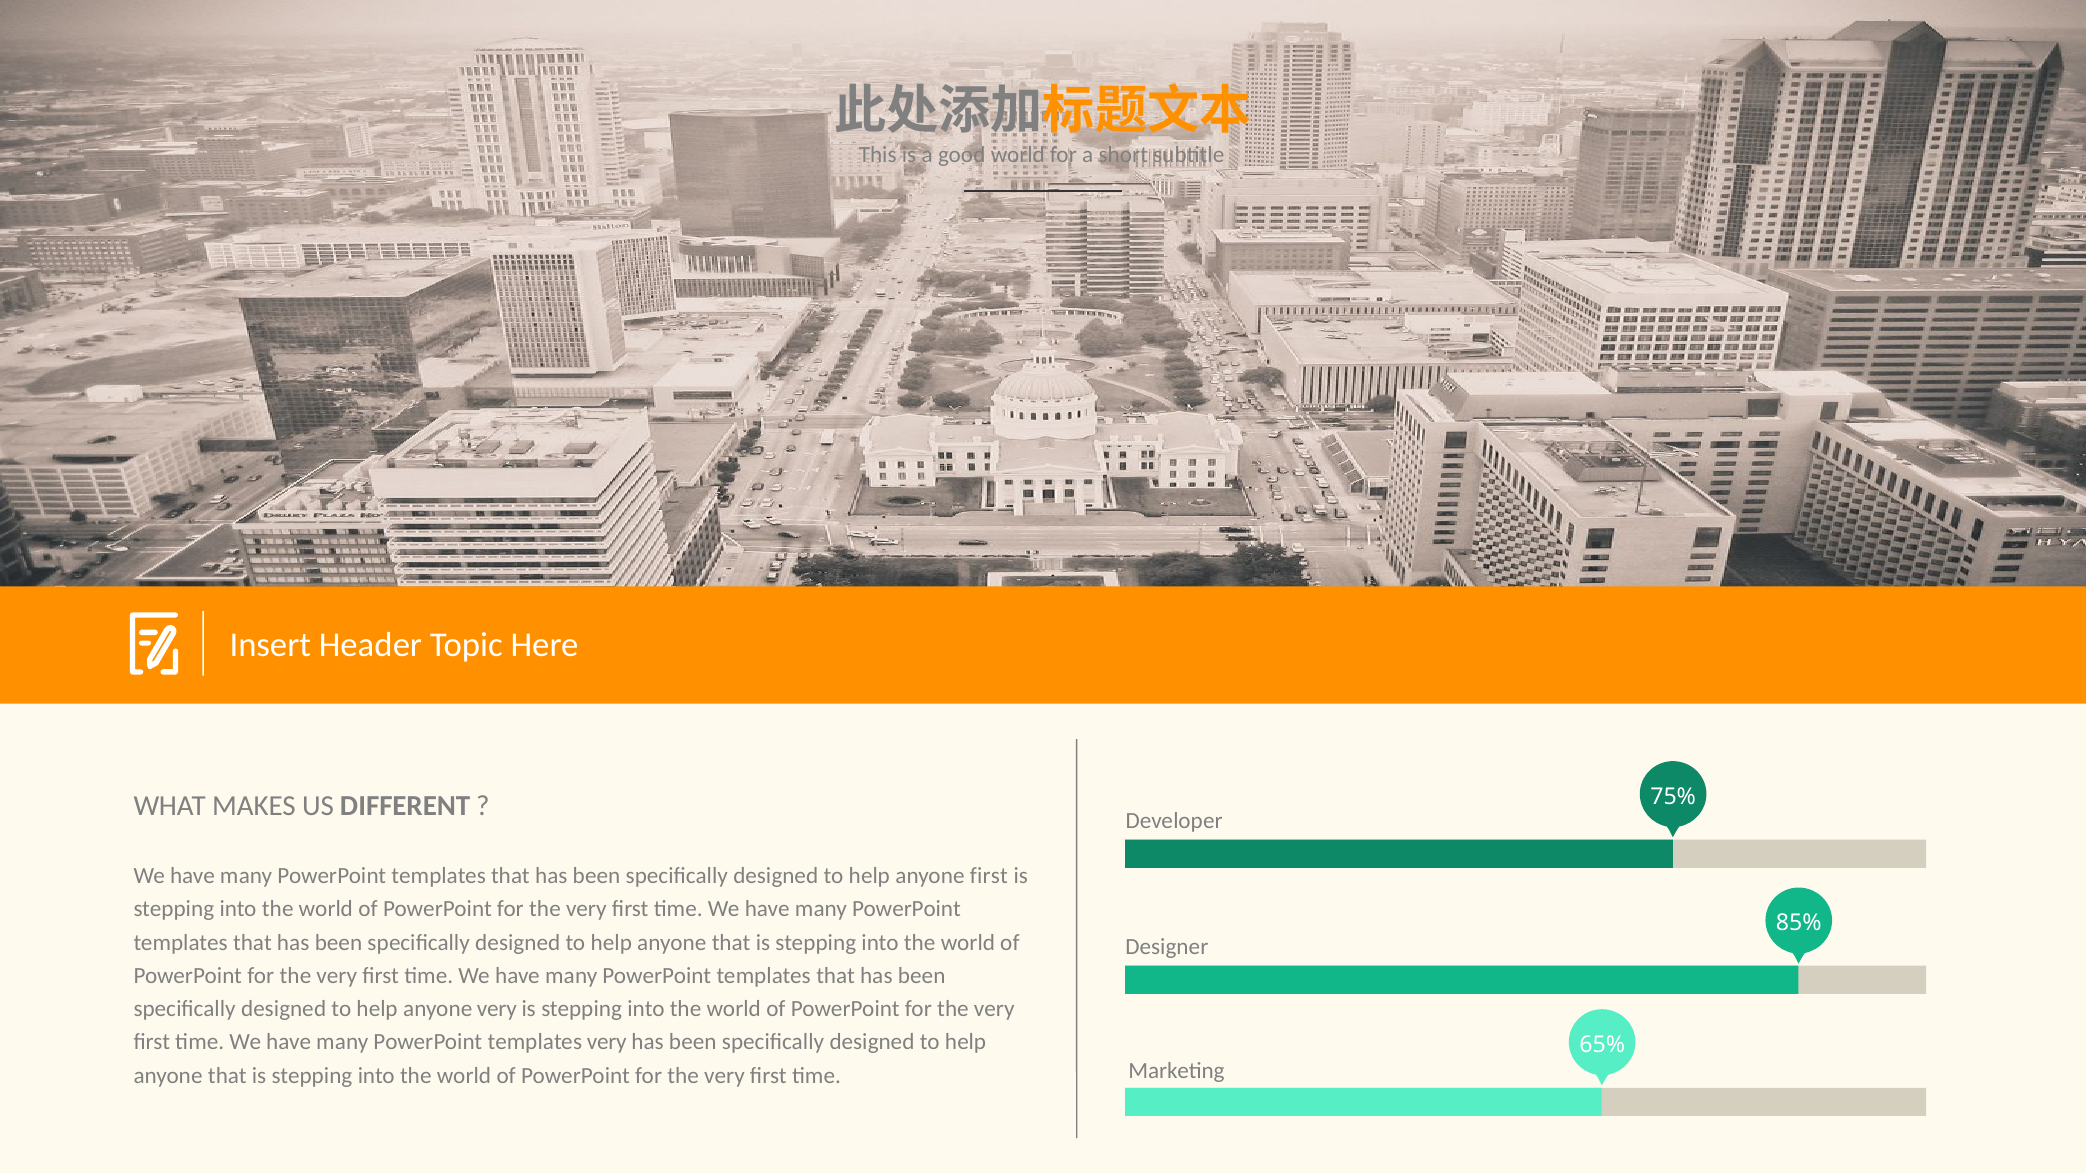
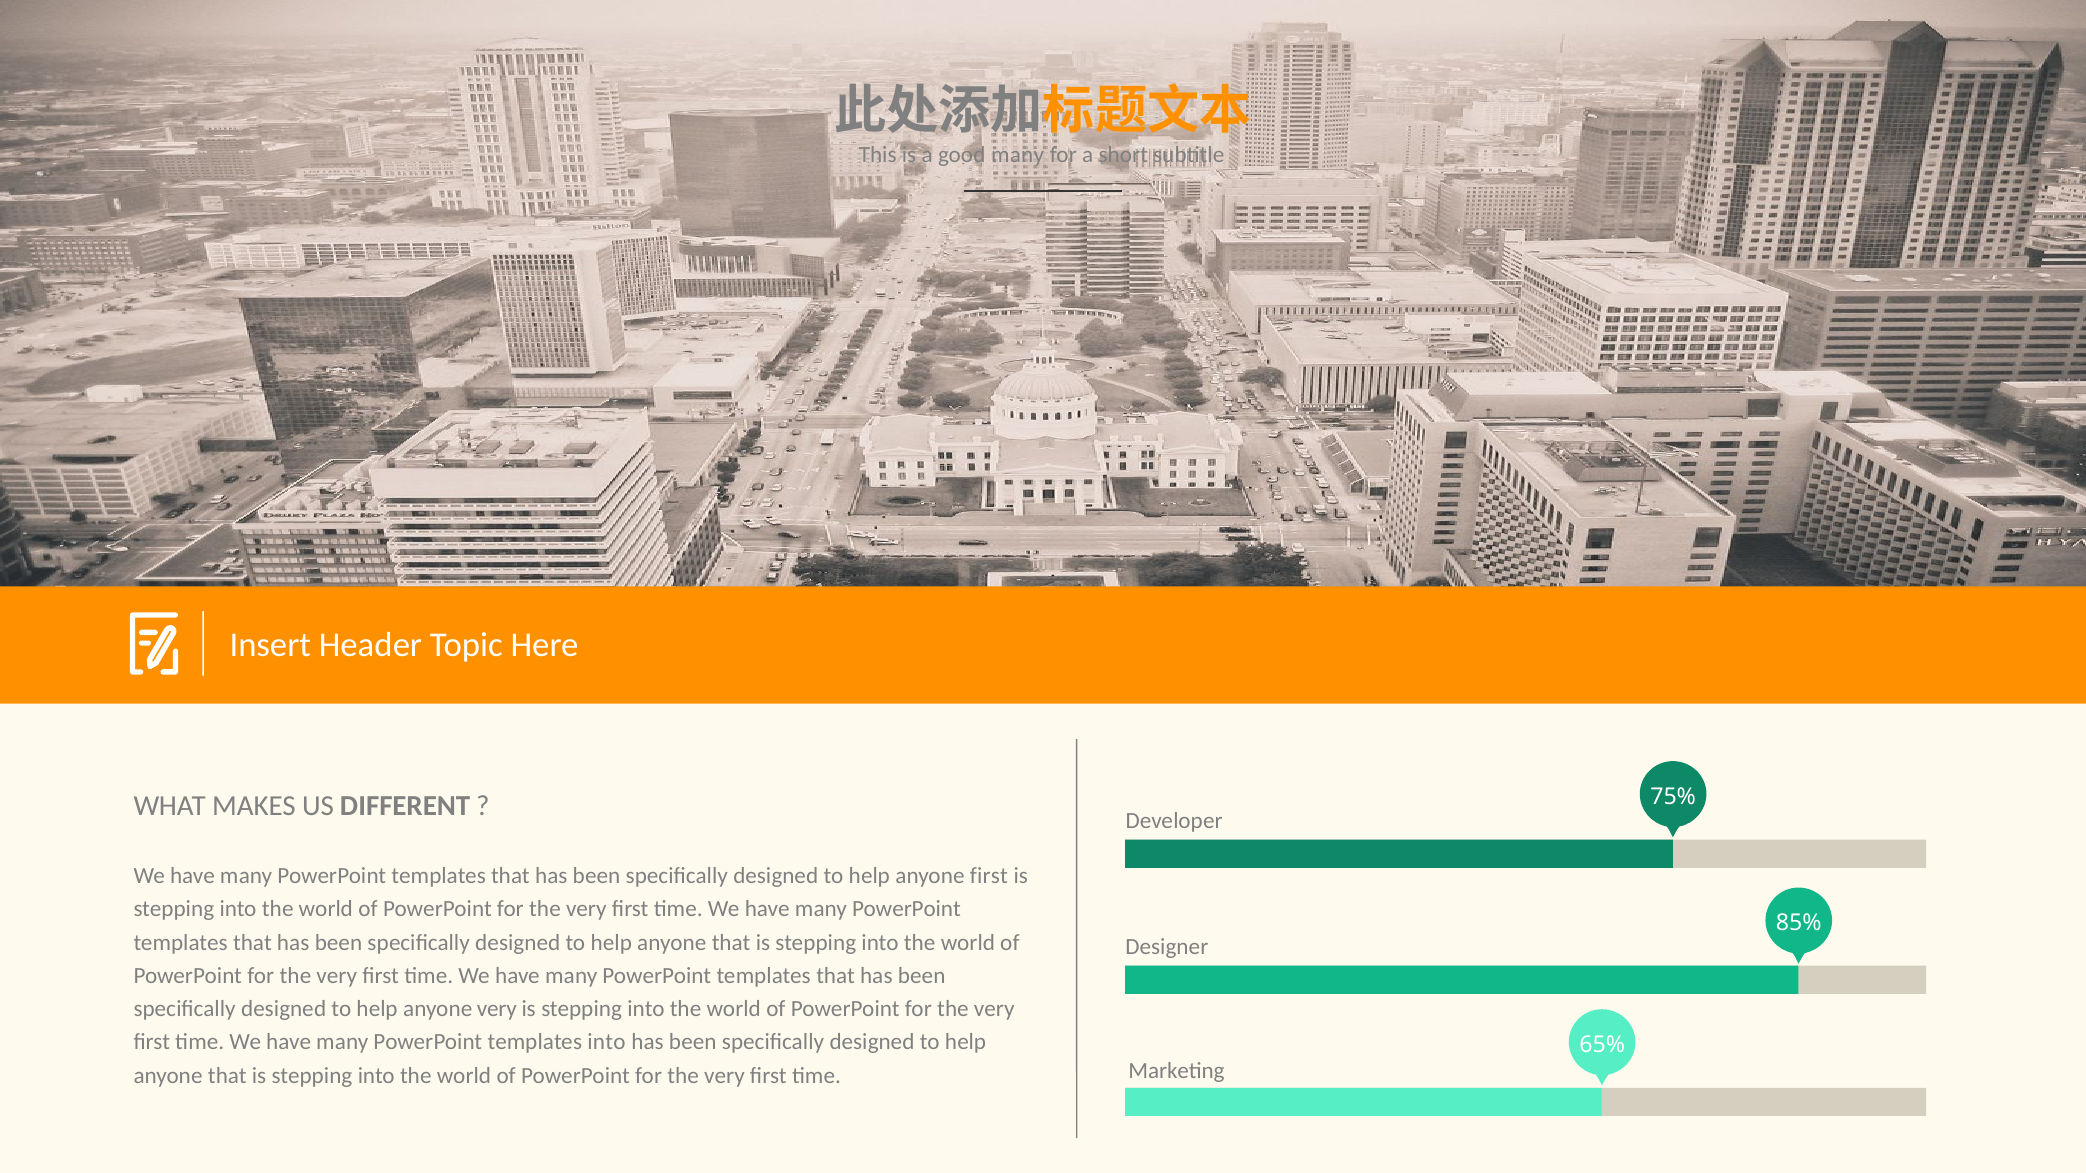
good world: world -> many (1018, 155)
templates very: very -> into (607, 1043)
